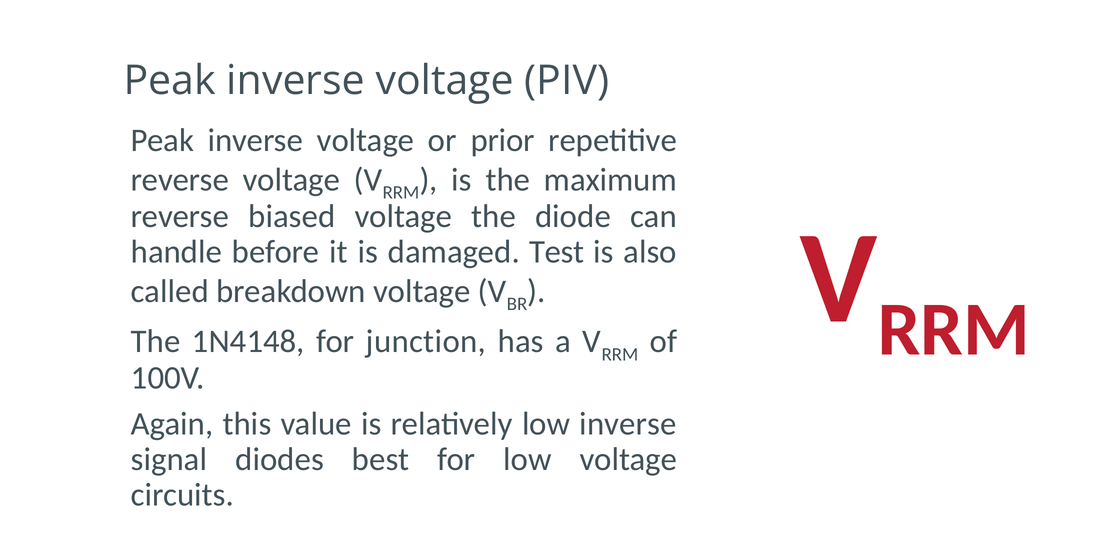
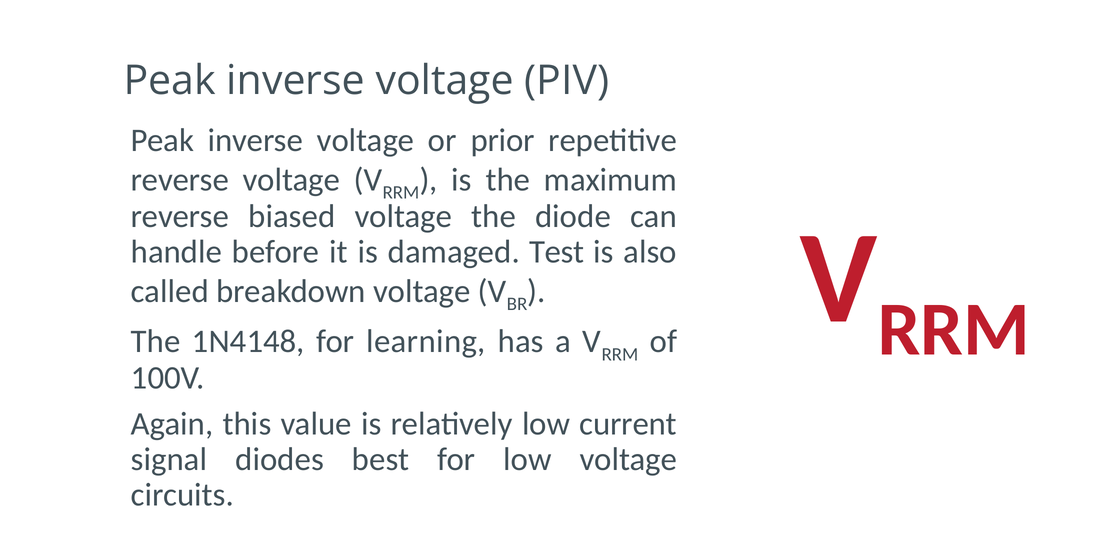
junction: junction -> learning (426, 341)
low inverse: inverse -> current (628, 423)
